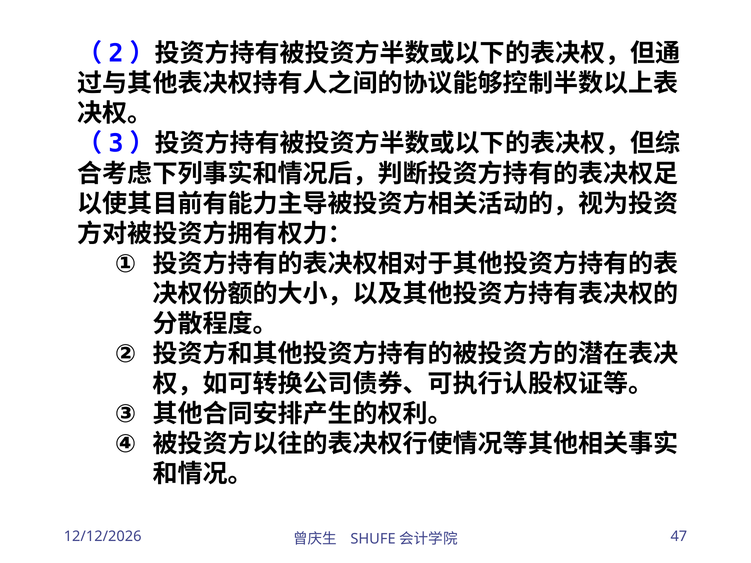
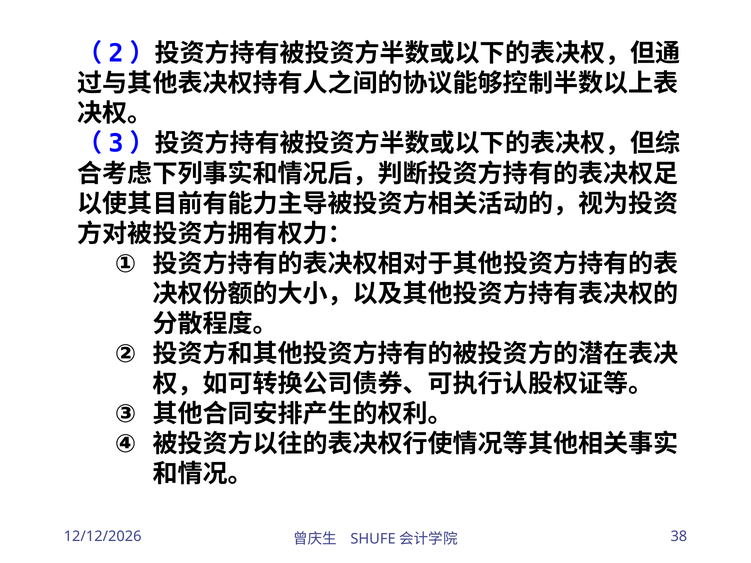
47: 47 -> 38 (679, 537)
